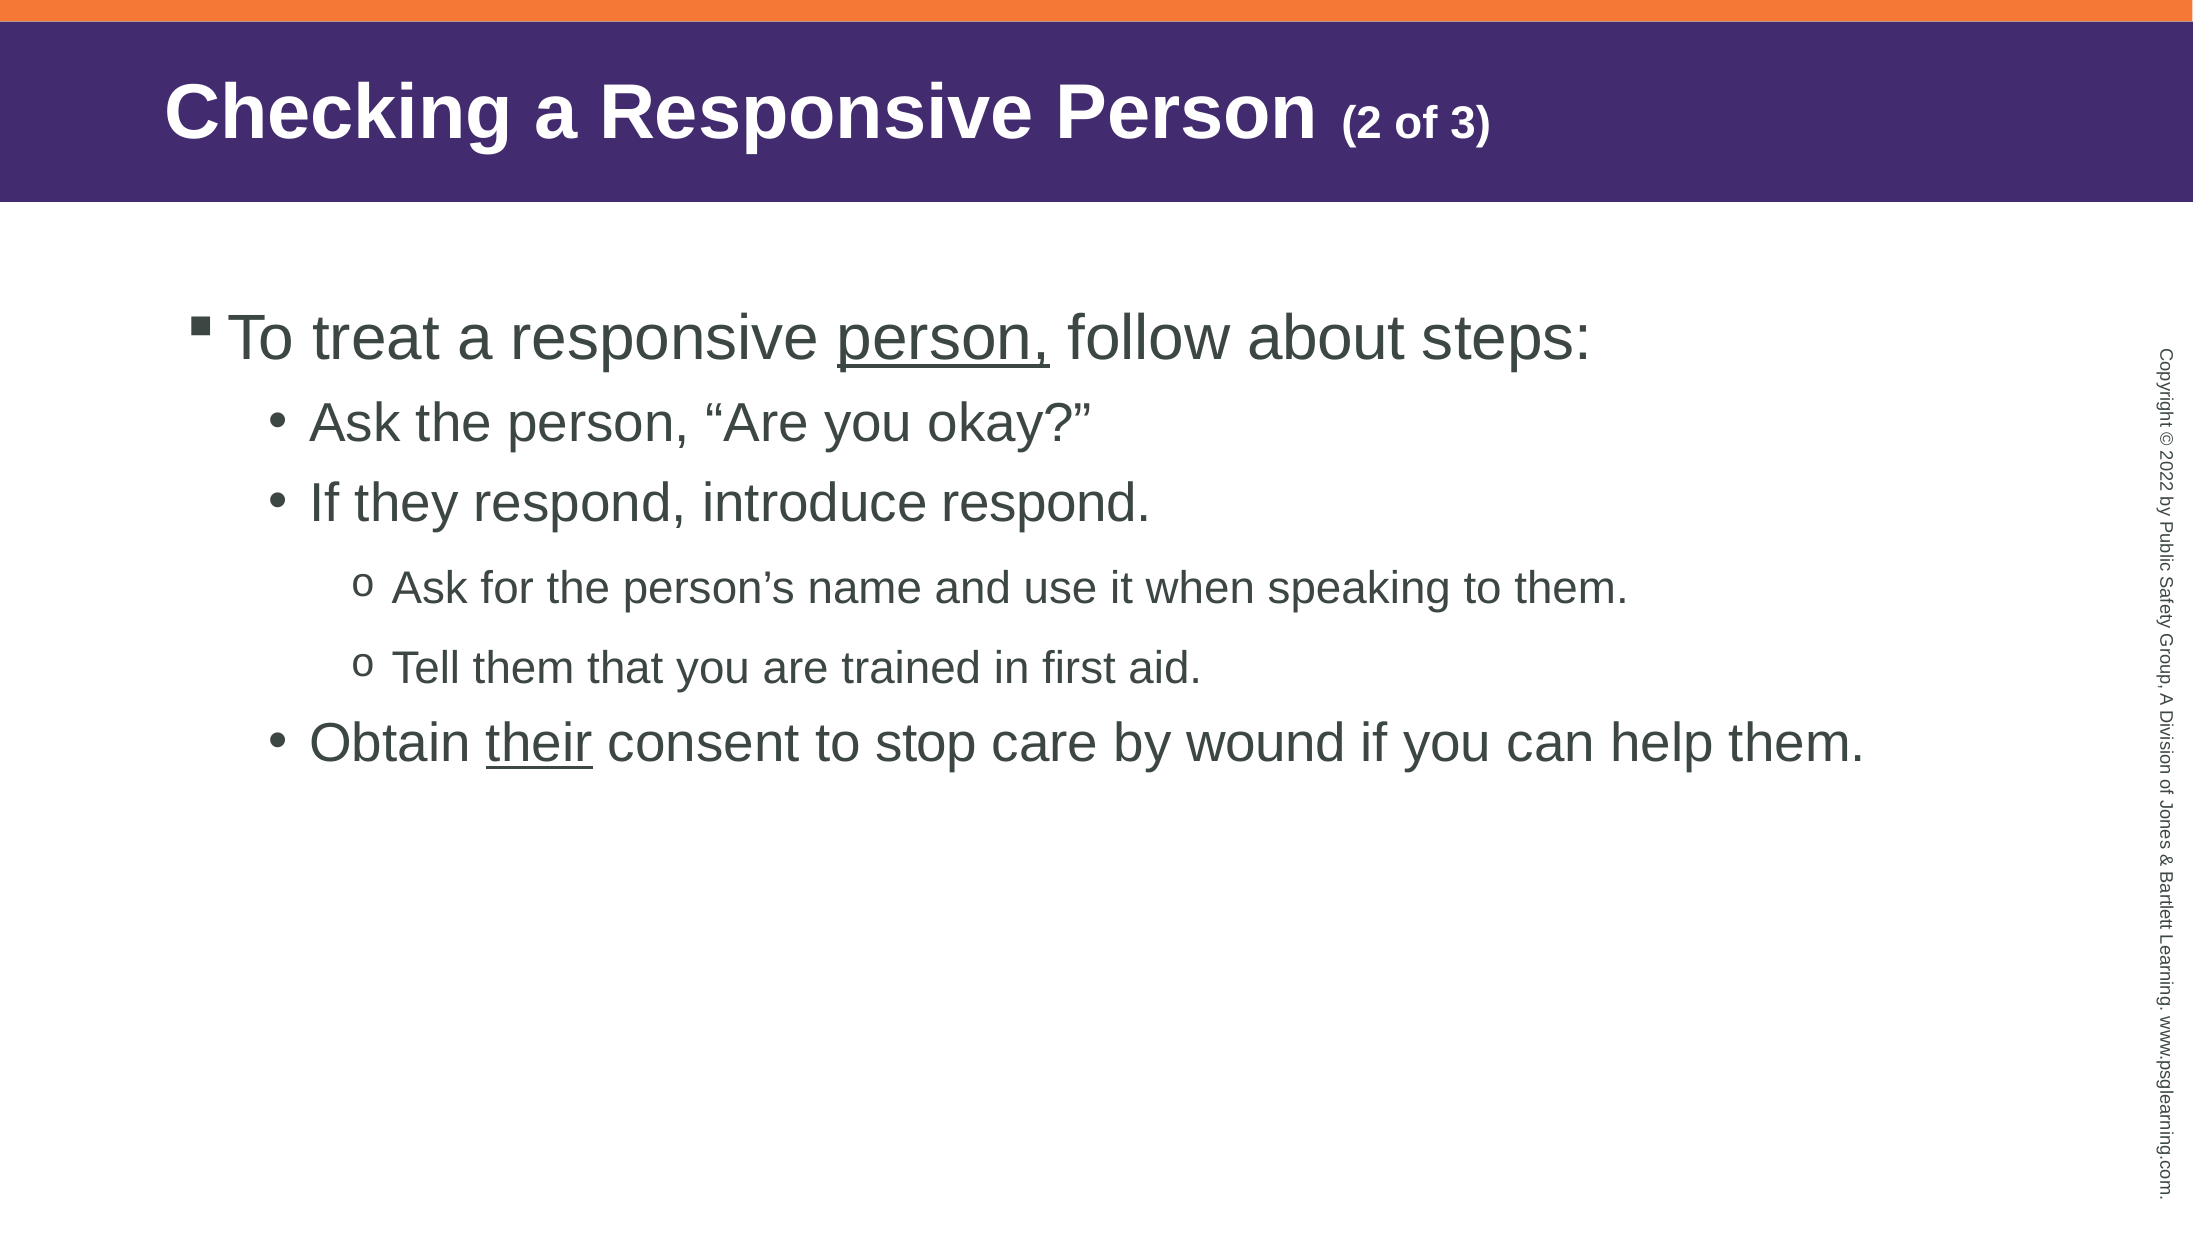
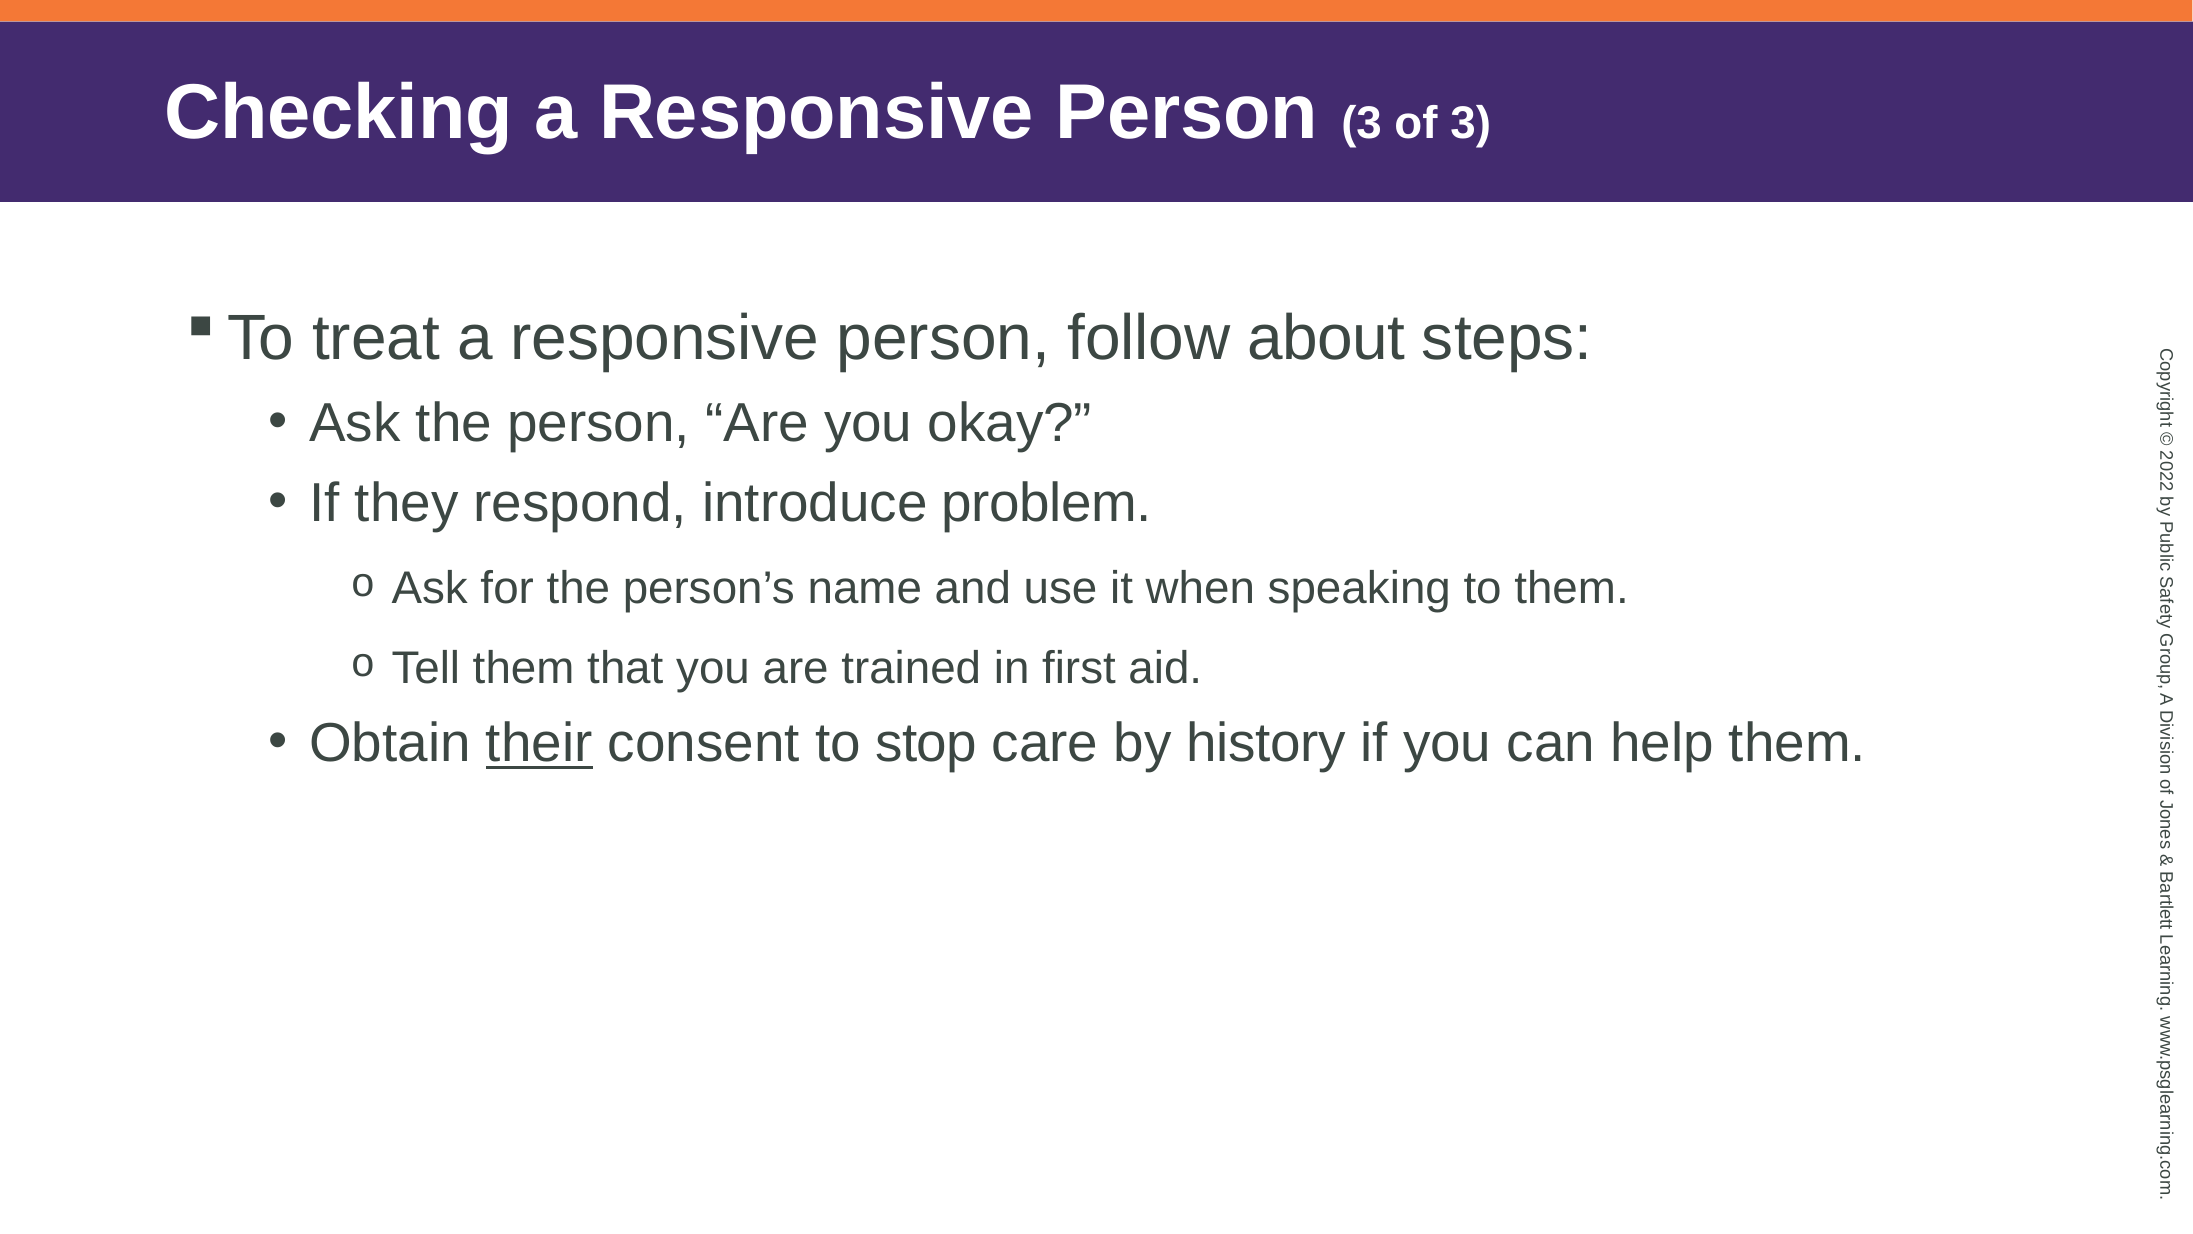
Person 2: 2 -> 3 (1362, 123)
person underline: present -> none (943, 339)
introduce respond: respond -> problem (1047, 503)
wound: wound -> history (1266, 743)
